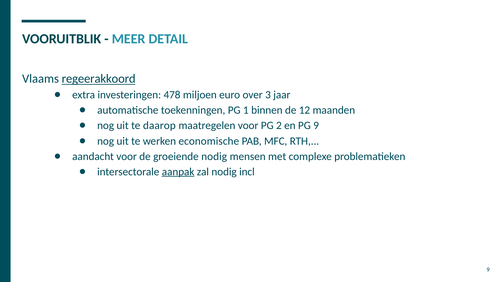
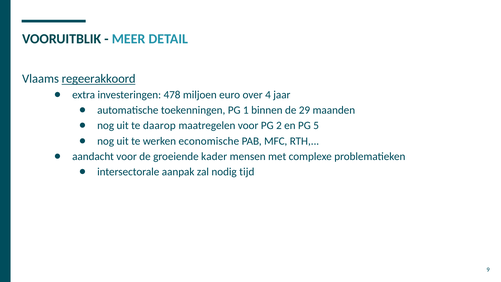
3: 3 -> 4 (268, 95)
12: 12 -> 29 (304, 110)
PG 9: 9 -> 5 (316, 126)
groeiende nodig: nodig -> kader (214, 156)
aanpak underline: present -> none (178, 172)
incl: incl -> tijd (247, 172)
